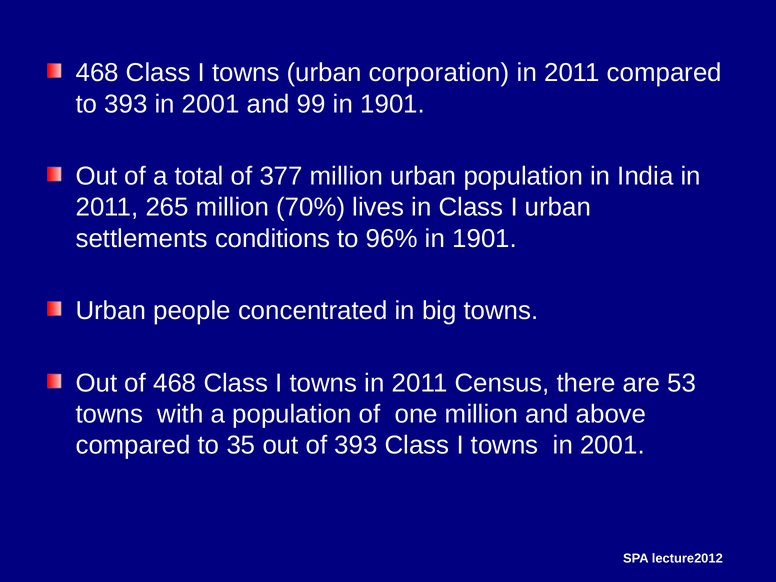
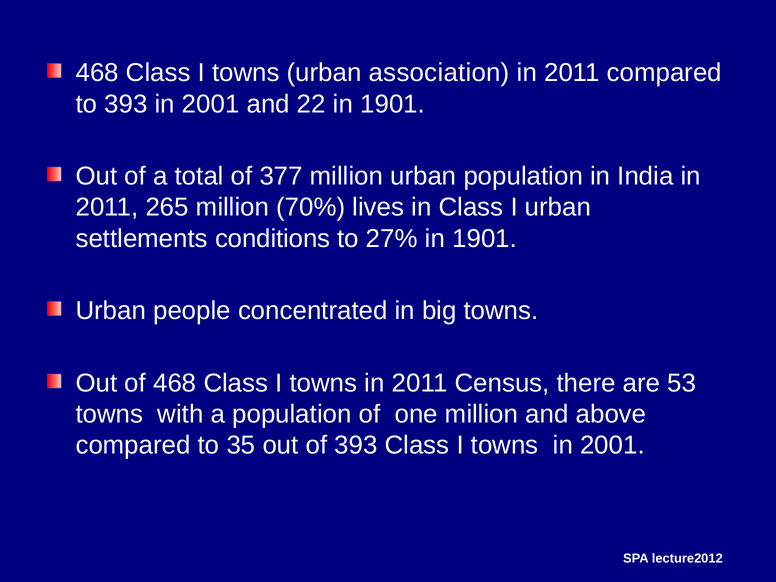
corporation: corporation -> association (439, 73)
99: 99 -> 22 (311, 104)
96%: 96% -> 27% (392, 238)
